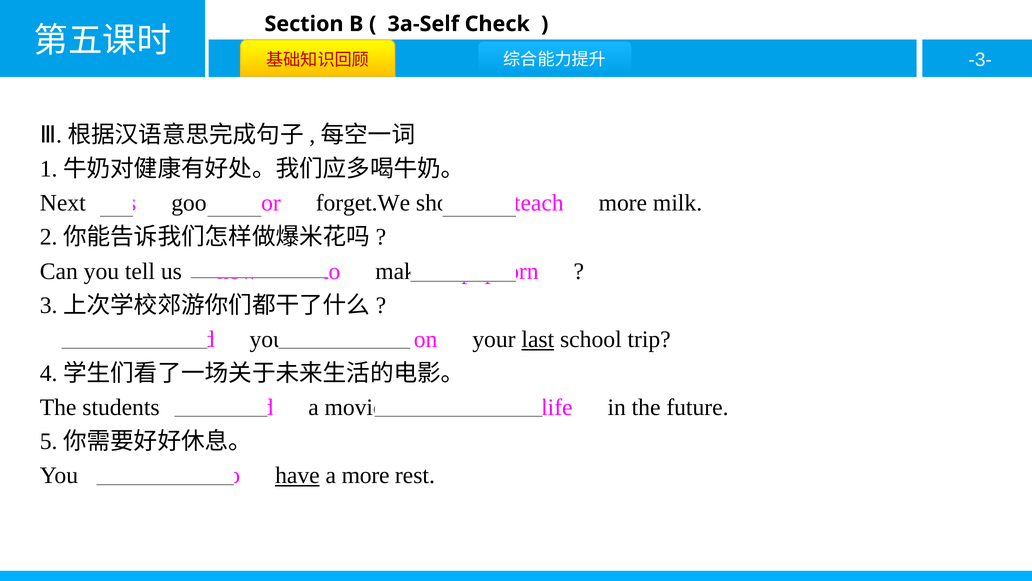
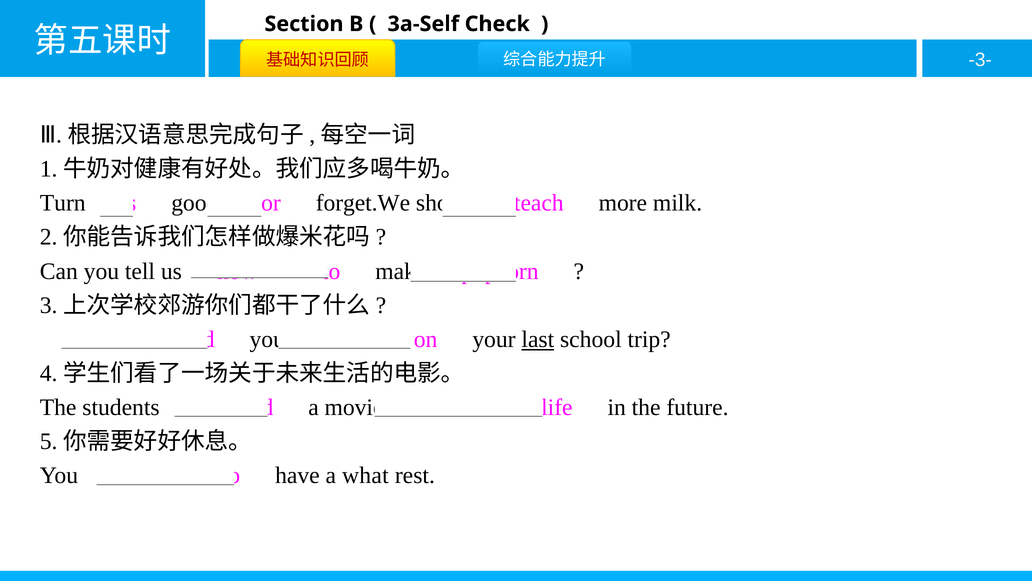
Next: Next -> Turn (63, 203)
have underline: present -> none (297, 475)
a more: more -> what (365, 475)
